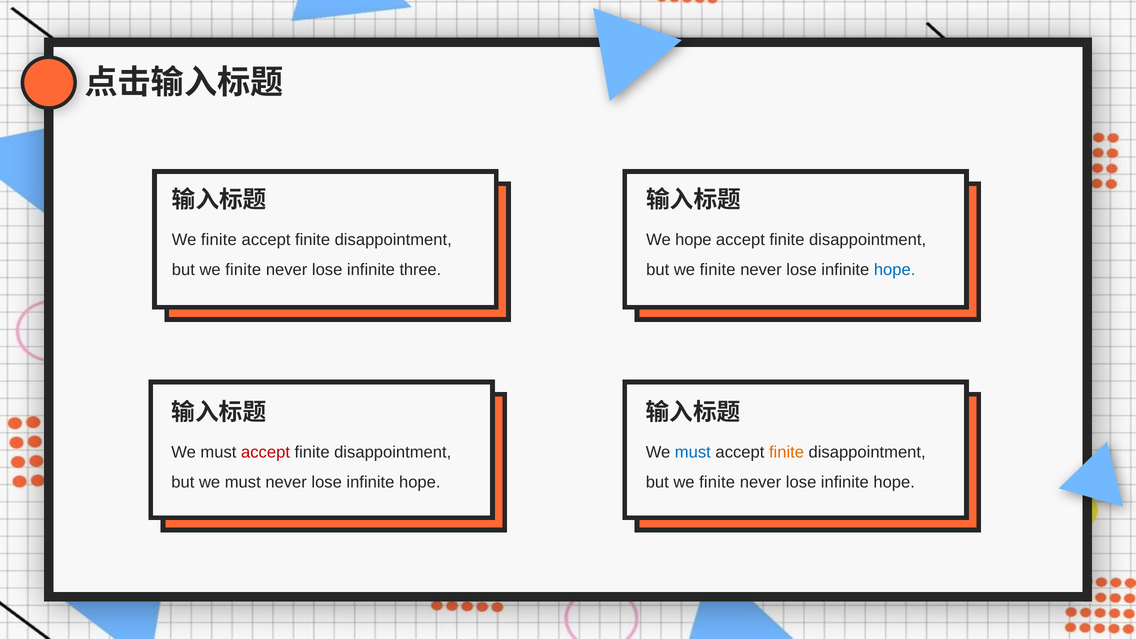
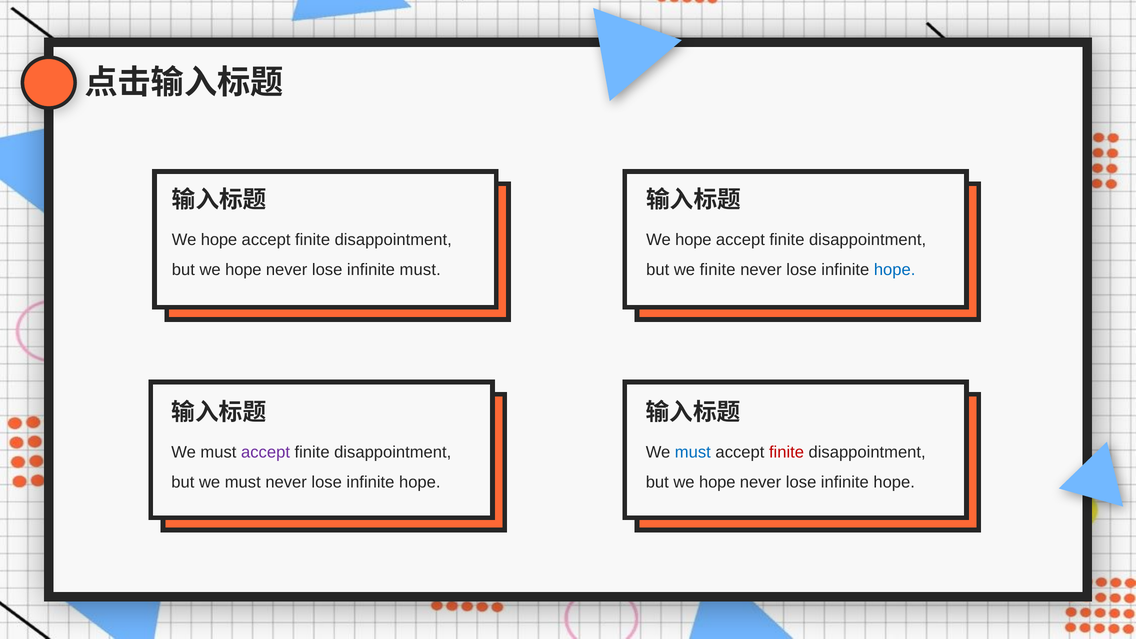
finite: finite -> hope (219, 240)
finite: finite -> hope (243, 270)
infinite three: three -> must (420, 270)
accept colour: red -> purple (266, 452)
finite colour: orange -> red (787, 452)
finite: finite -> hope (717, 482)
